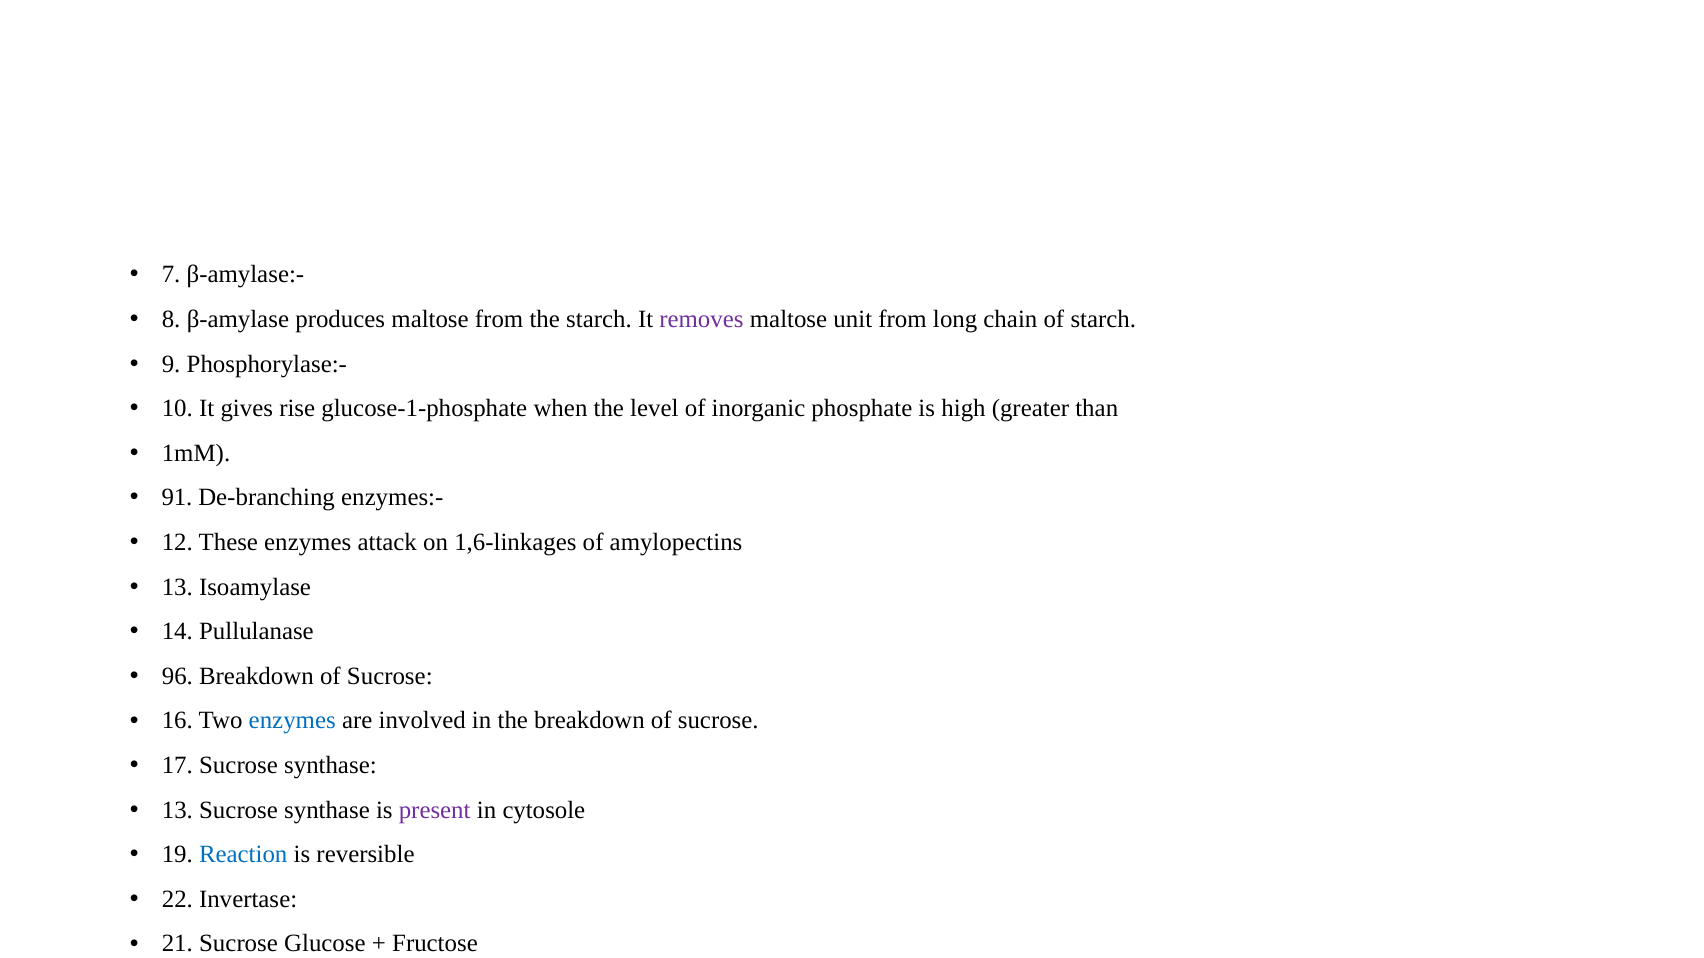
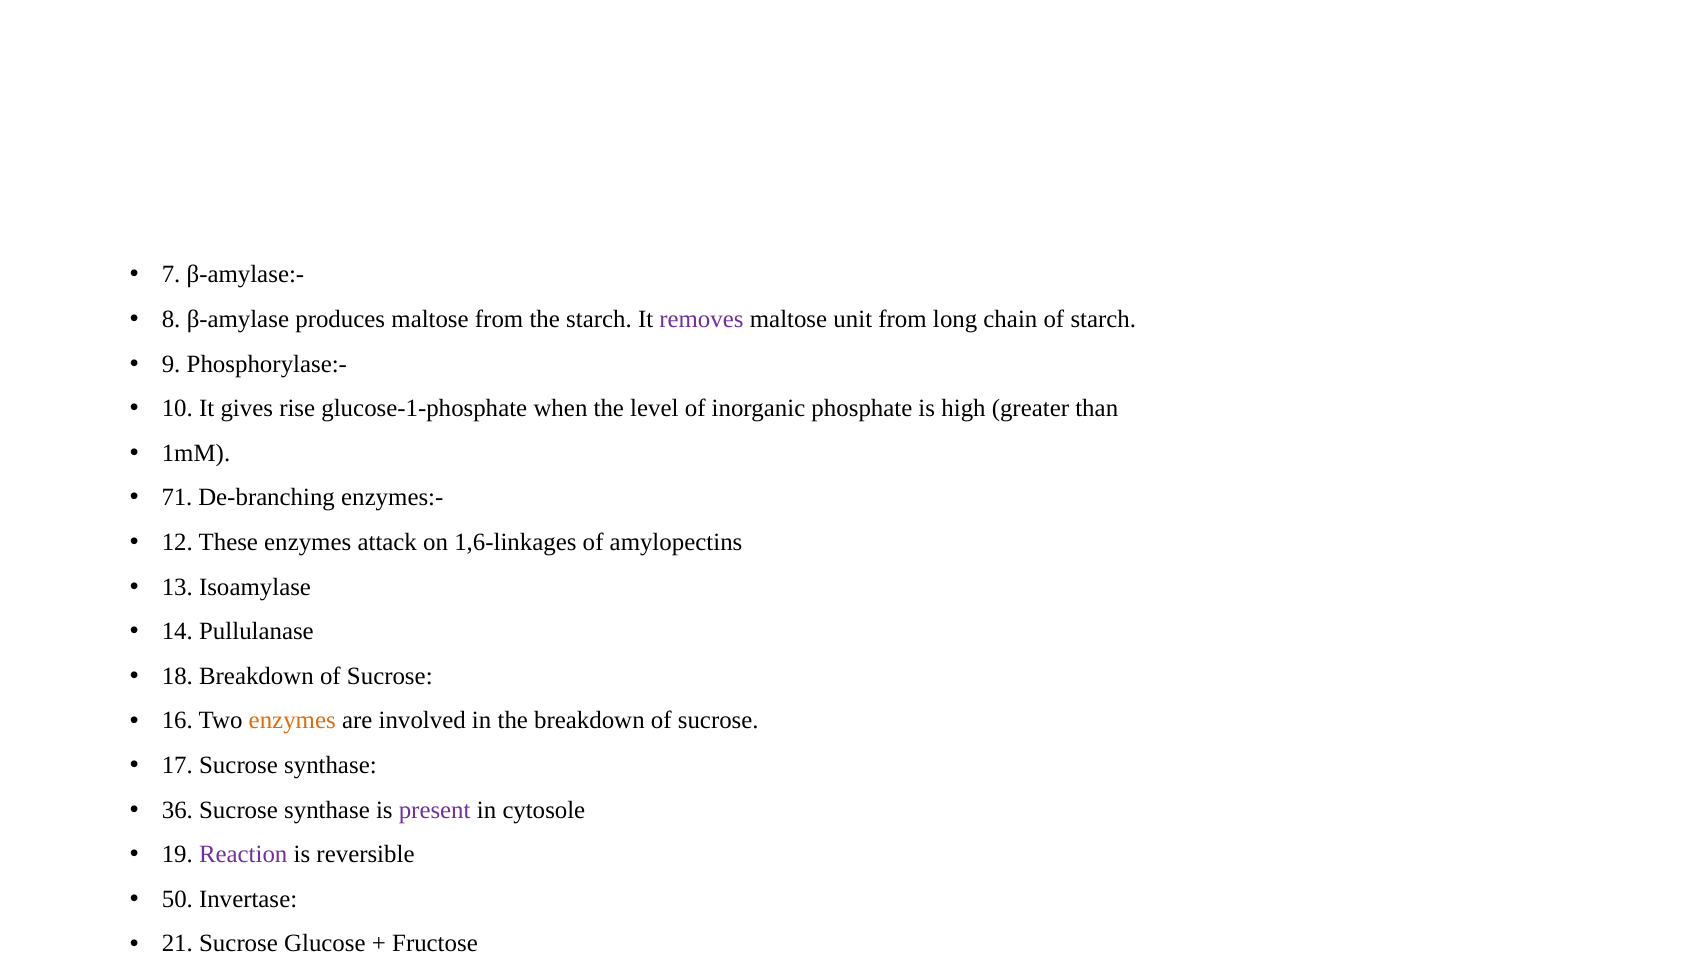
91: 91 -> 71 (177, 498)
96: 96 -> 18 (177, 676)
enzymes colour: blue -> orange (292, 721)
13: 13 -> 36 (177, 810)
Reaction colour: blue -> purple (243, 855)
22: 22 -> 50 (177, 900)
